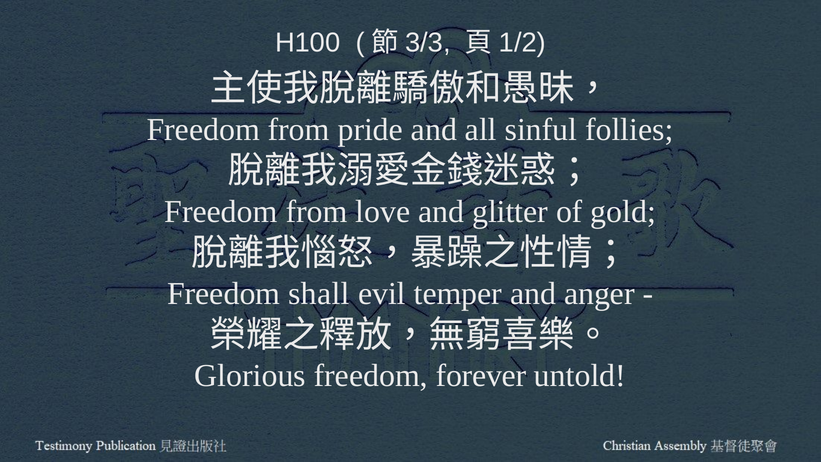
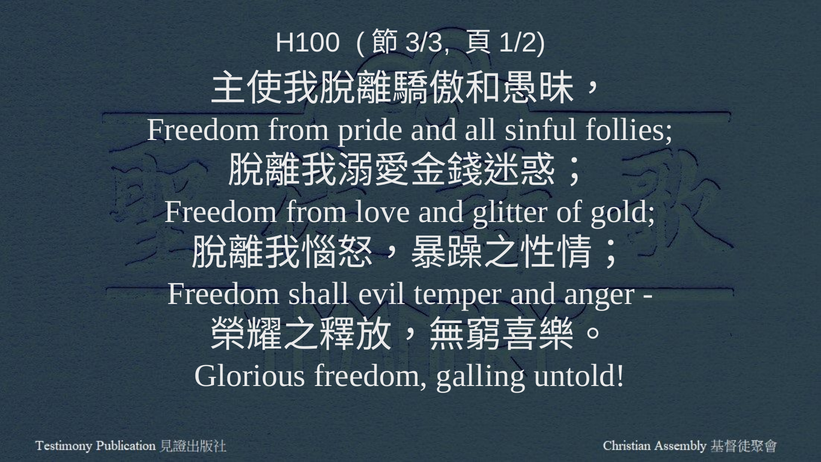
forever: forever -> galling (481, 376)
